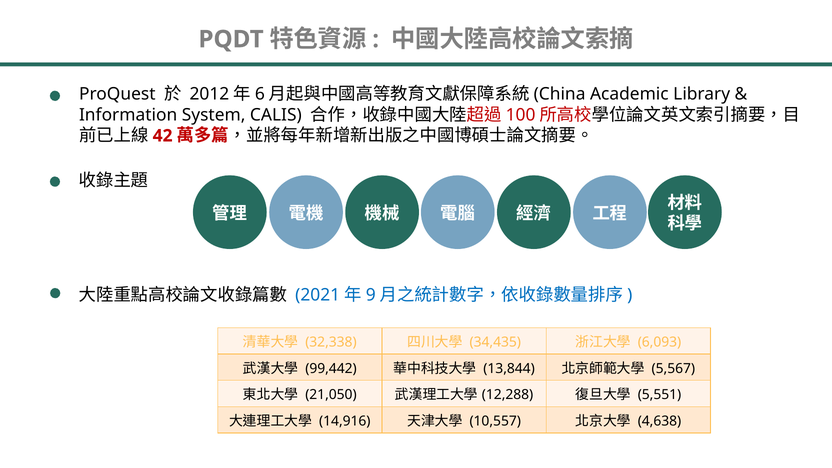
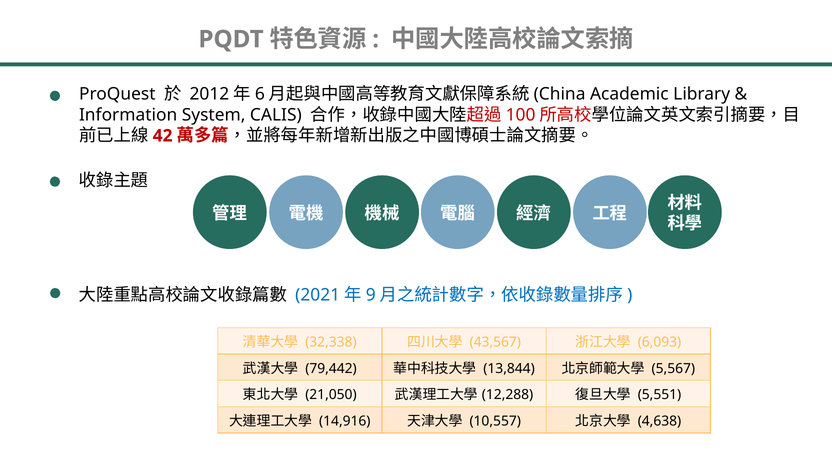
34,435: 34,435 -> 43,567 (495, 342)
99,442: 99,442 -> 79,442 (331, 369)
